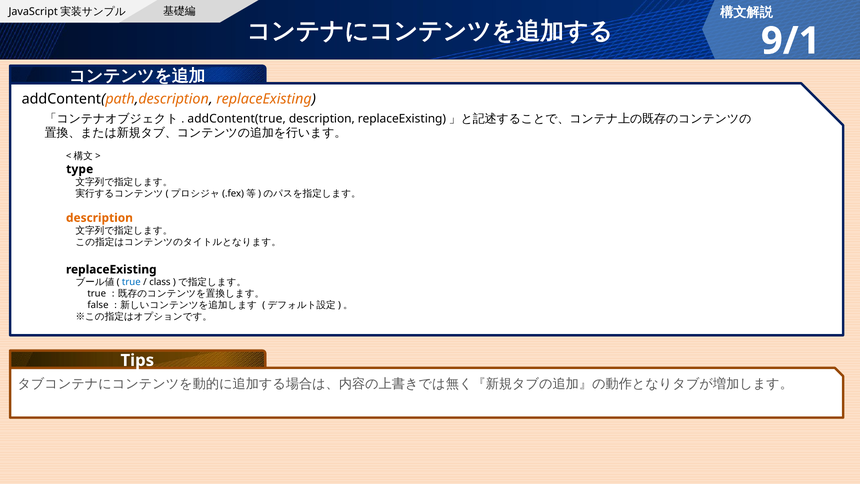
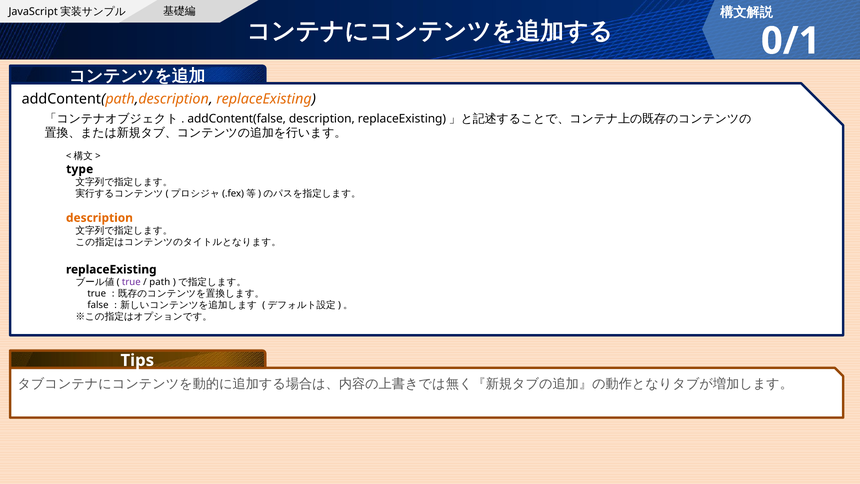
9/1: 9/1 -> 0/1 (791, 41)
addContent(true: addContent(true -> addContent(false (237, 119)
true colour: blue -> purple (131, 282)
class: class -> path (160, 282)
